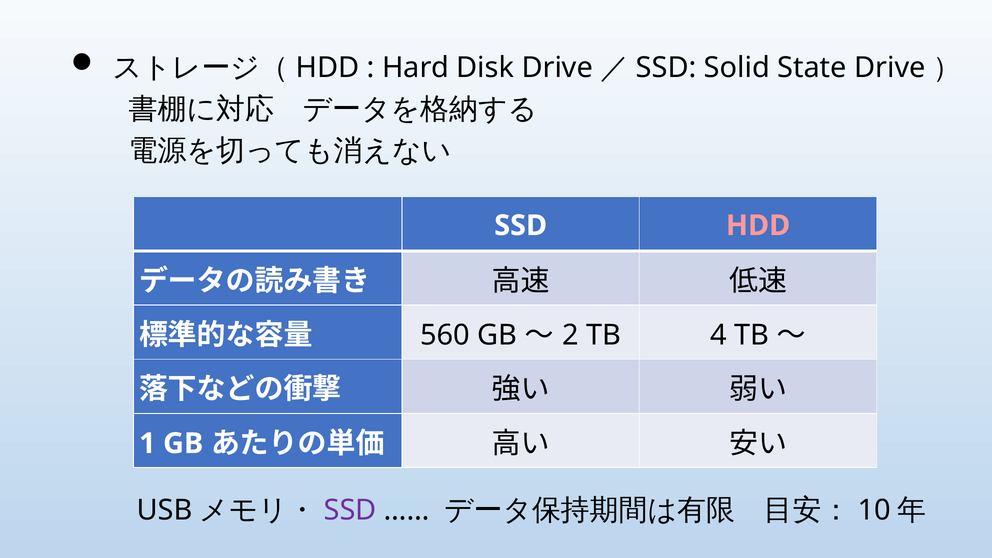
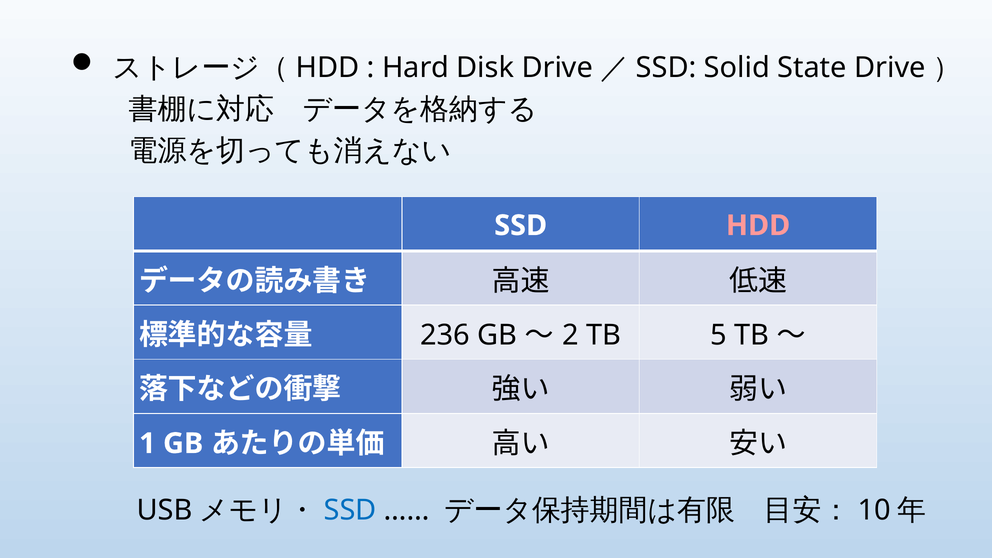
560: 560 -> 236 (445, 335)
4: 4 -> 5 (719, 335)
SSD colour: purple -> blue (350, 510)
